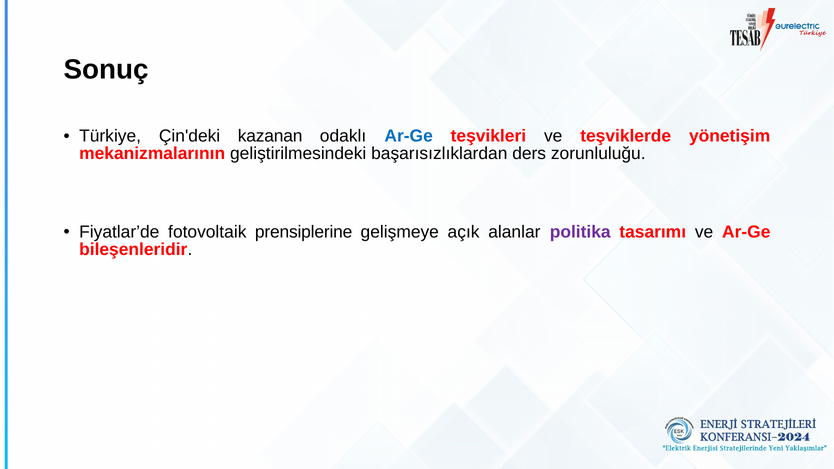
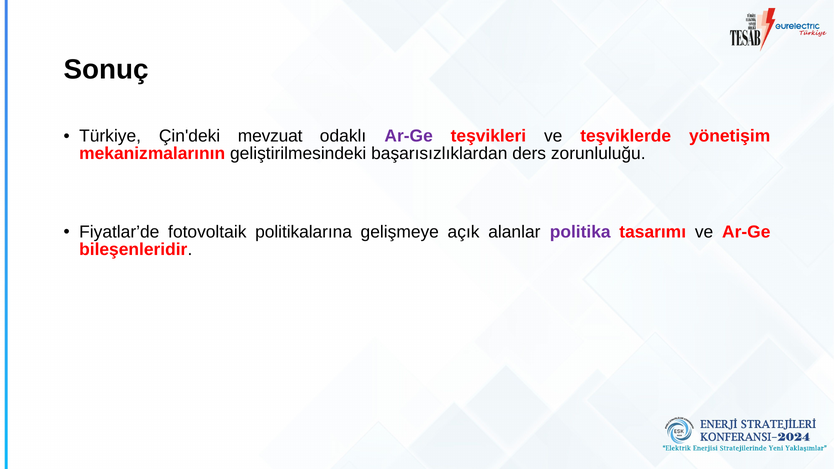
kazanan: kazanan -> mevzuat (270, 136)
Ar-Ge colour: blue -> purple (409, 136)
prensiplerine: prensiplerine -> politikalarına (304, 232)
